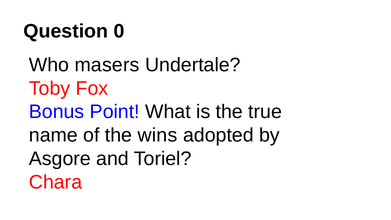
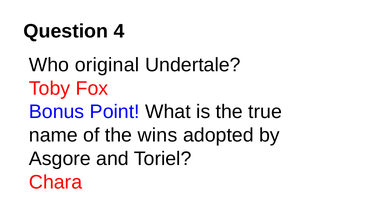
0: 0 -> 4 (119, 31)
masers: masers -> original (107, 65)
